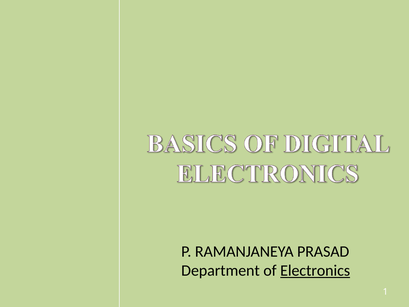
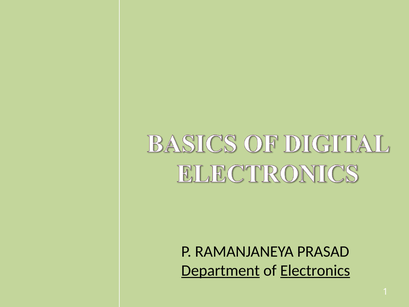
Department underline: none -> present (221, 270)
